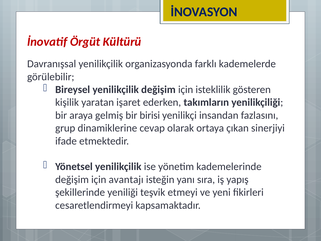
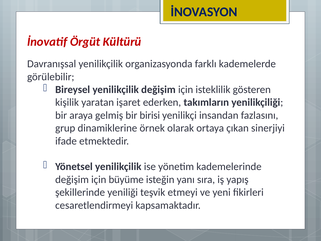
cevap: cevap -> örnek (152, 128)
avantajı: avantajı -> büyüme (126, 179)
